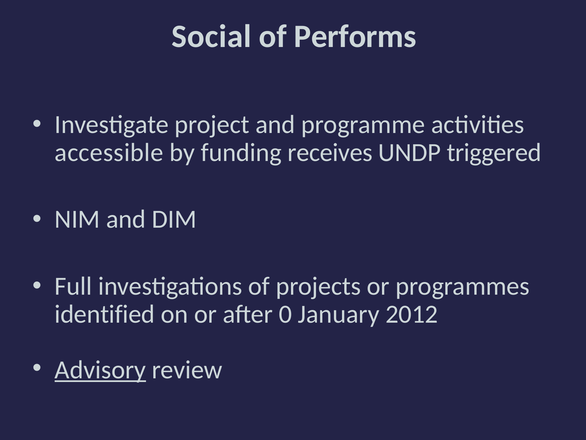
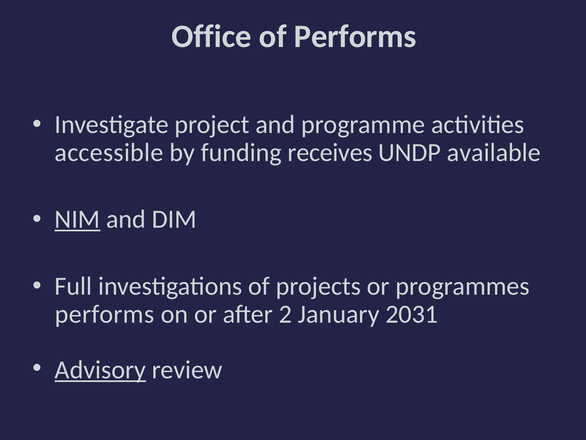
Social: Social -> Office (212, 36)
triggered: triggered -> available (494, 152)
NIM underline: none -> present (77, 219)
identified: identified -> performs (105, 314)
0: 0 -> 2 (285, 314)
2012: 2012 -> 2031 (412, 314)
